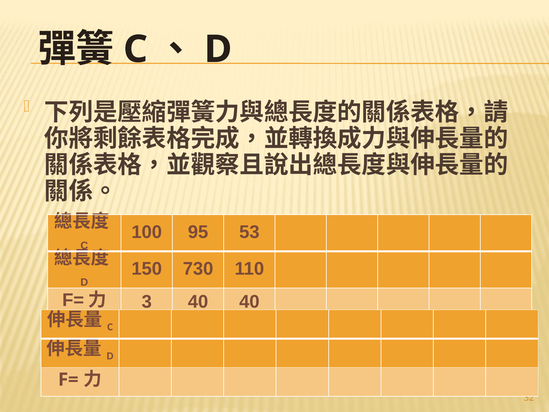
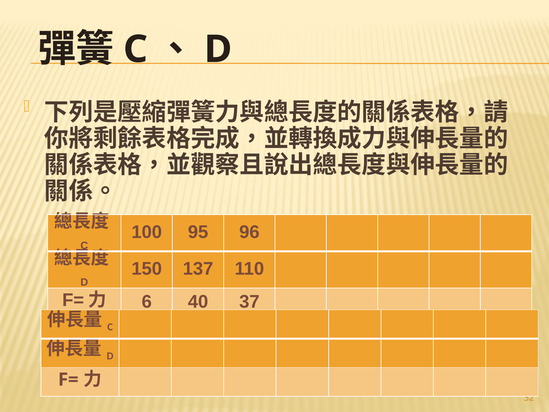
53: 53 -> 96 (249, 232)
730: 730 -> 137 (198, 269)
3: 3 -> 6 (147, 301)
40 40: 40 -> 37 (249, 301)
